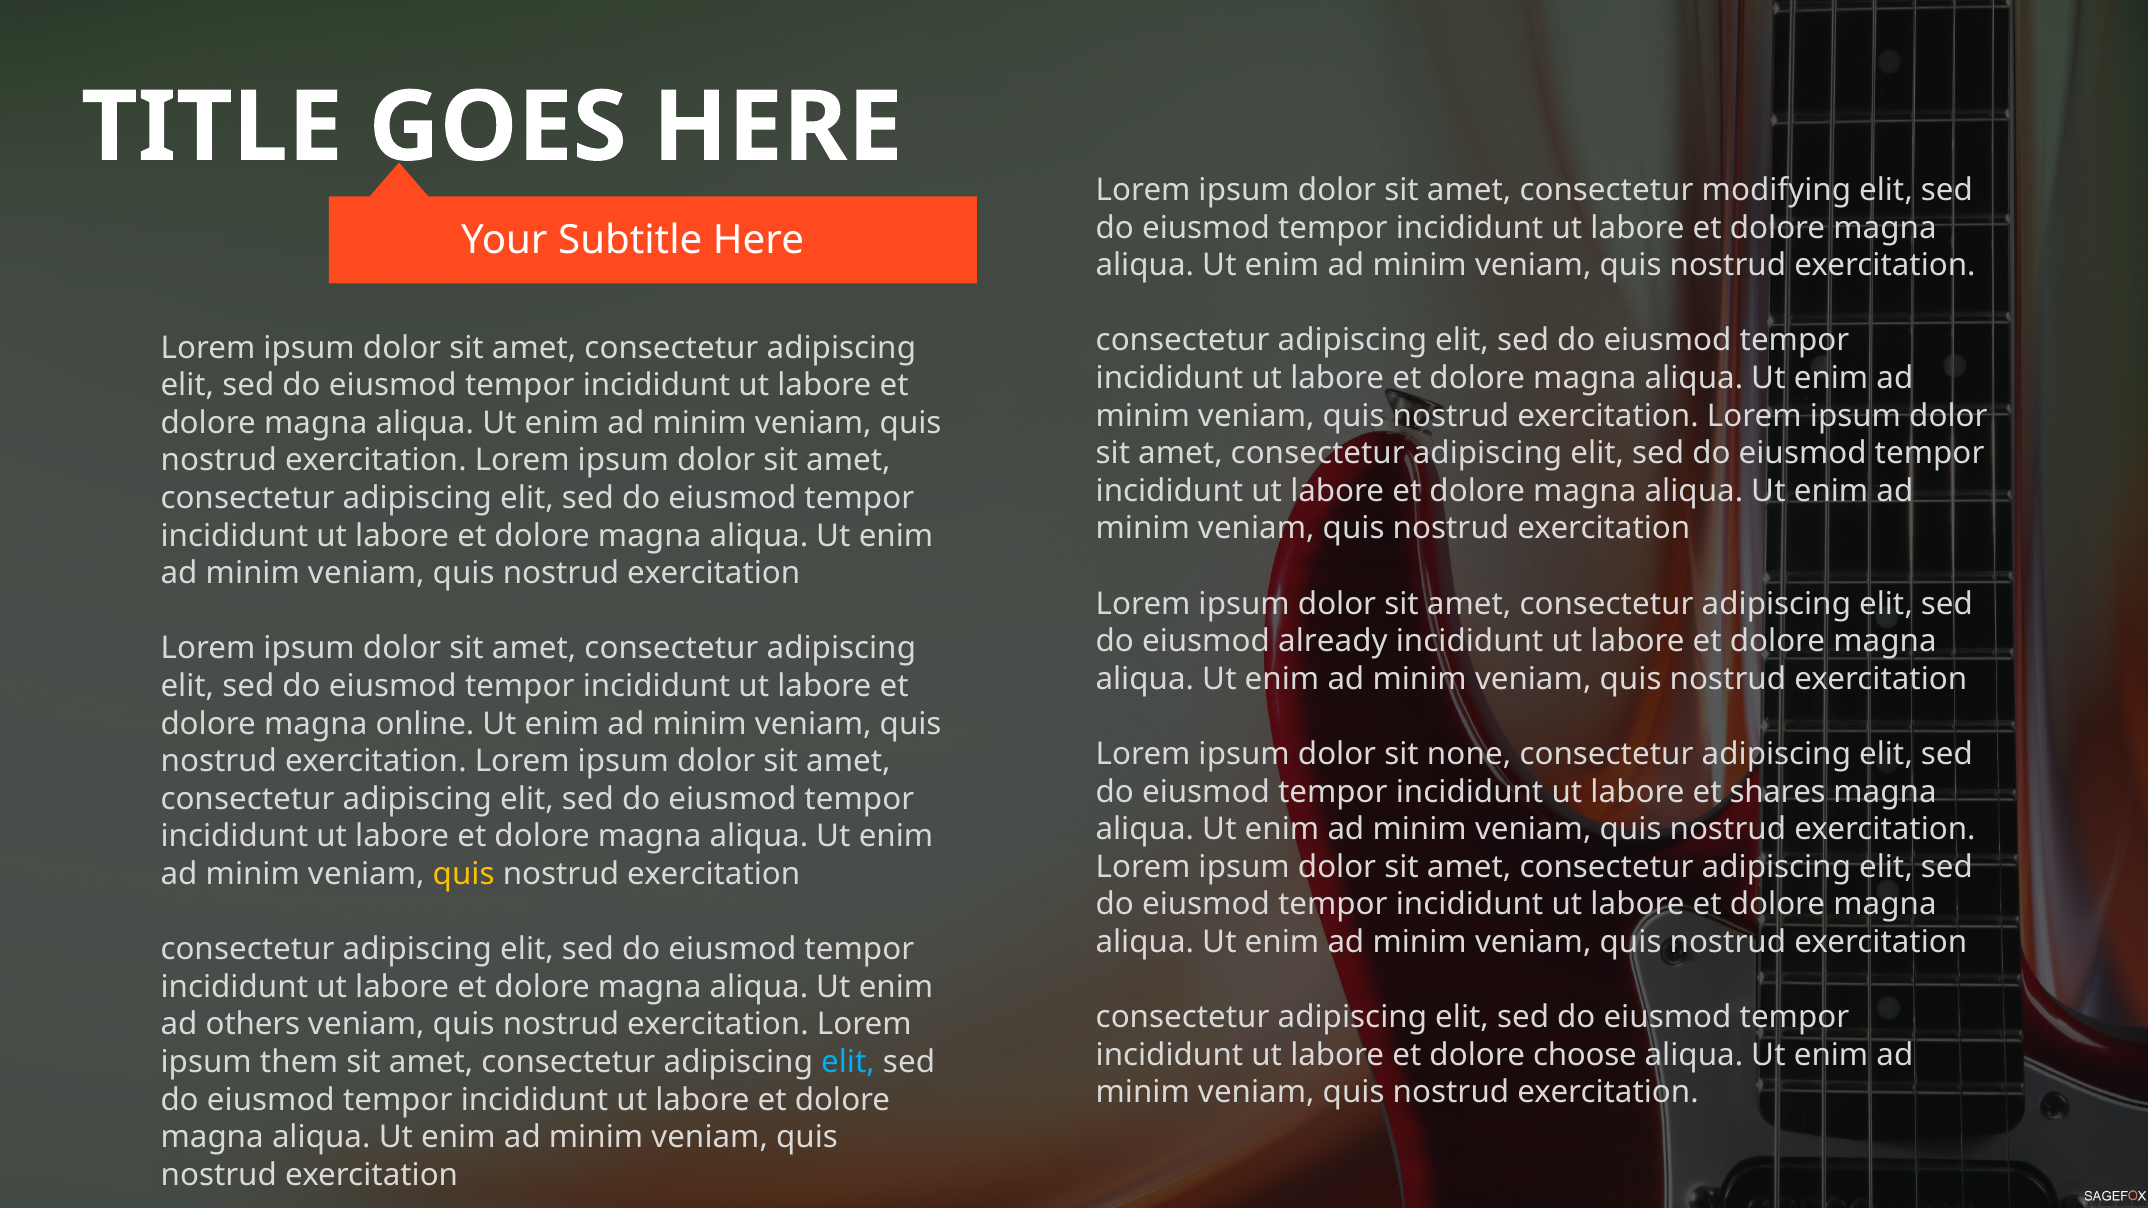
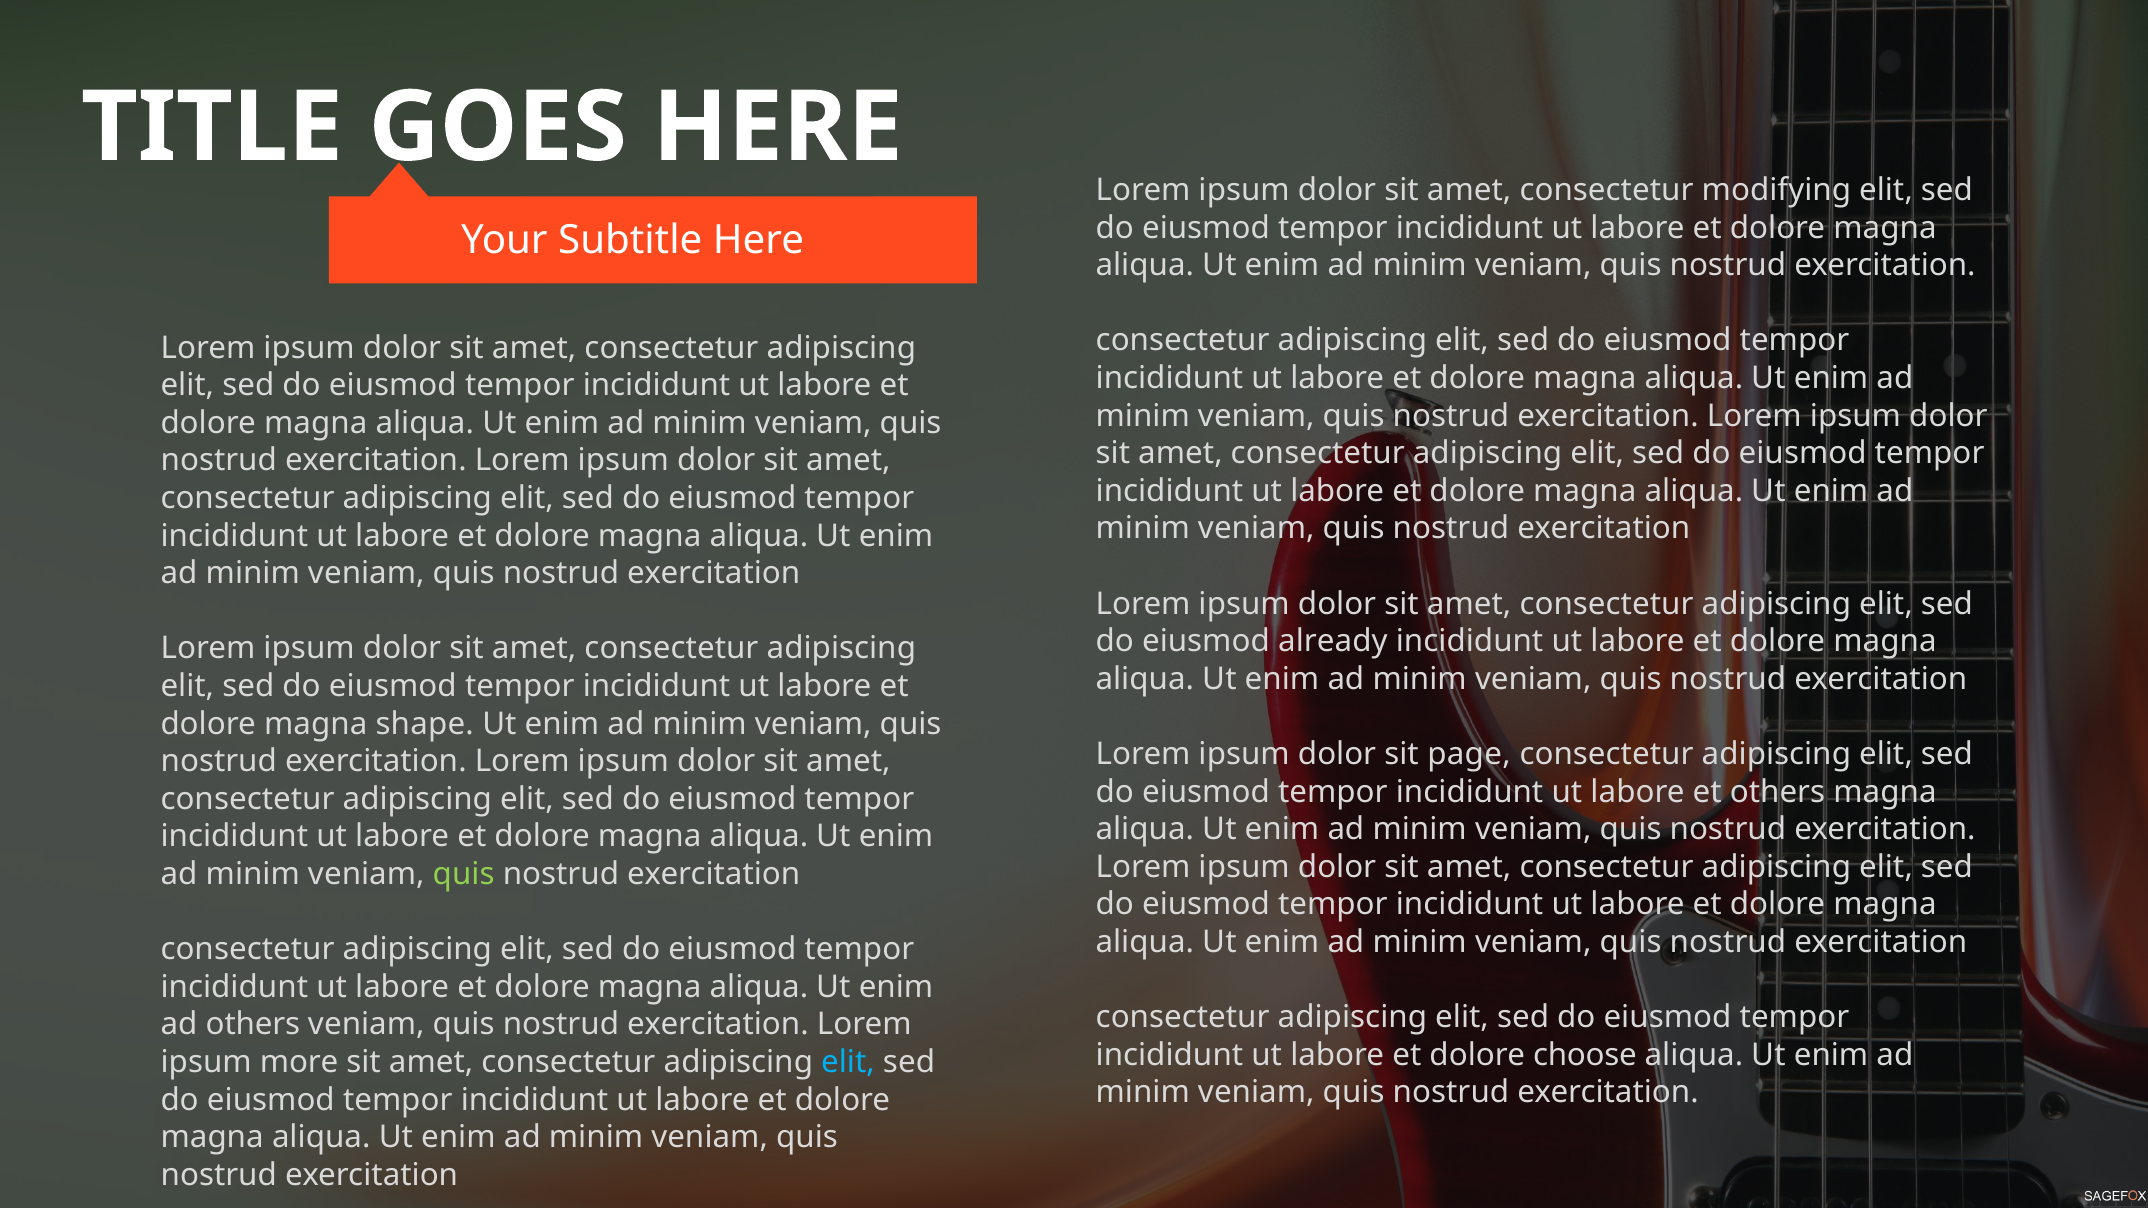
online: online -> shape (425, 724)
none: none -> page (1469, 754)
et shares: shares -> others (1778, 792)
quis colour: yellow -> light green (464, 874)
them: them -> more (299, 1062)
